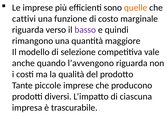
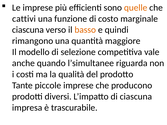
riguarda: riguarda -> ciascuna (28, 30)
basso colour: purple -> orange (85, 30)
l’avvengono: l’avvengono -> l’simultanee (91, 63)
